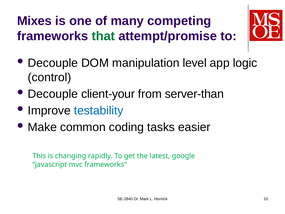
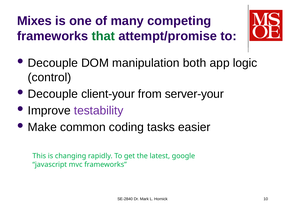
level: level -> both (195, 63)
server-than: server-than -> server-your (194, 94)
testability colour: blue -> purple (99, 110)
